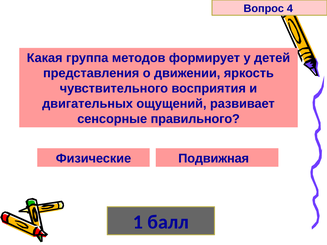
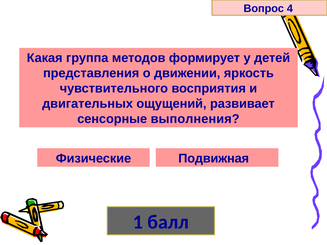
правильного: правильного -> выполнения (195, 119)
